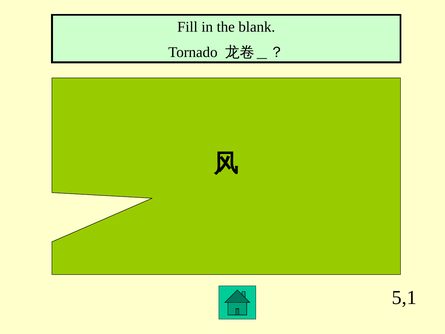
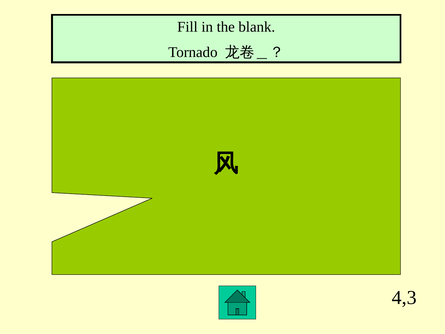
5,1: 5,1 -> 4,3 (404, 297)
